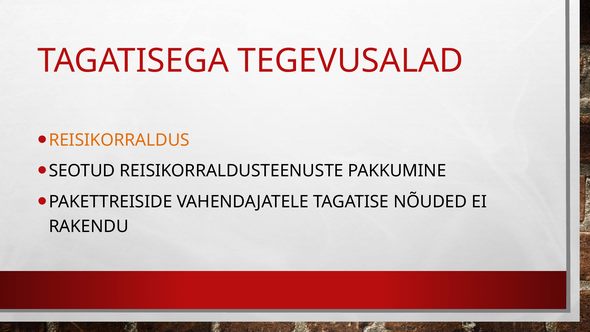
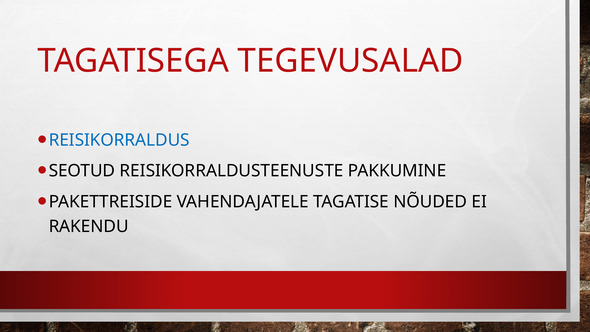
REISIKORRALDUS colour: orange -> blue (119, 140)
